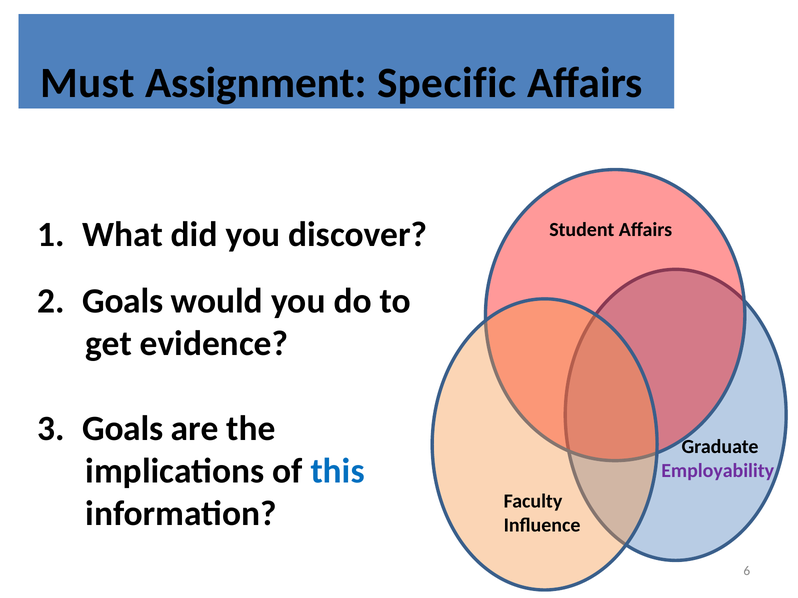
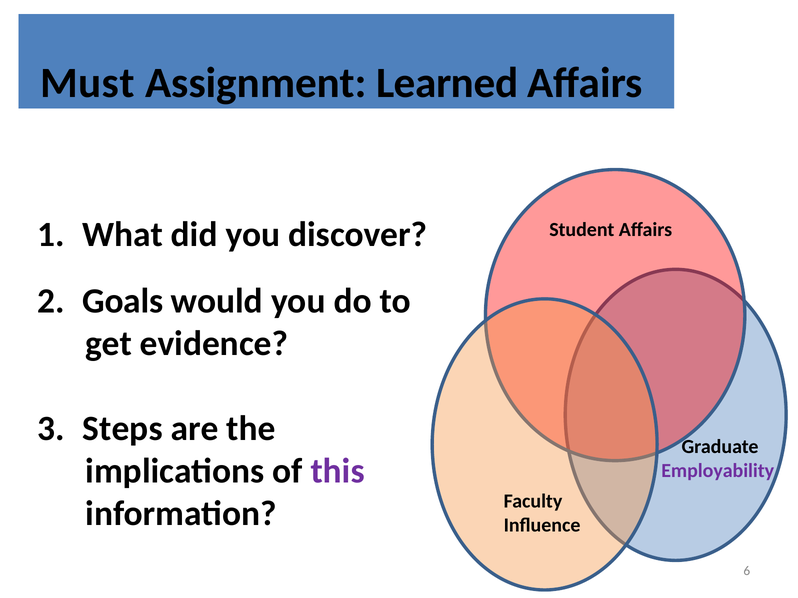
Specific: Specific -> Learned (447, 83)
Goals: Goals -> Steps (122, 429)
this colour: blue -> purple (338, 472)
